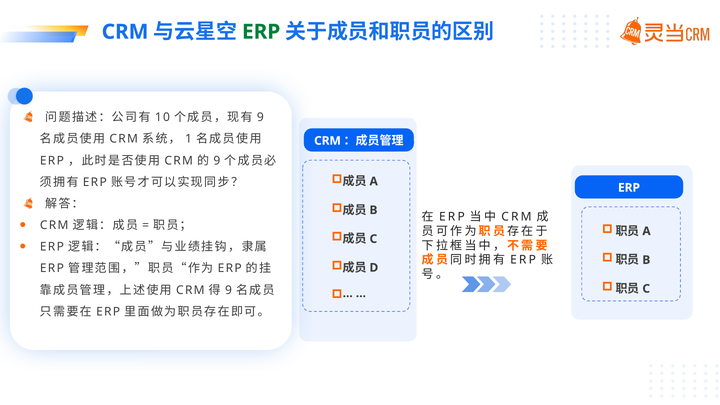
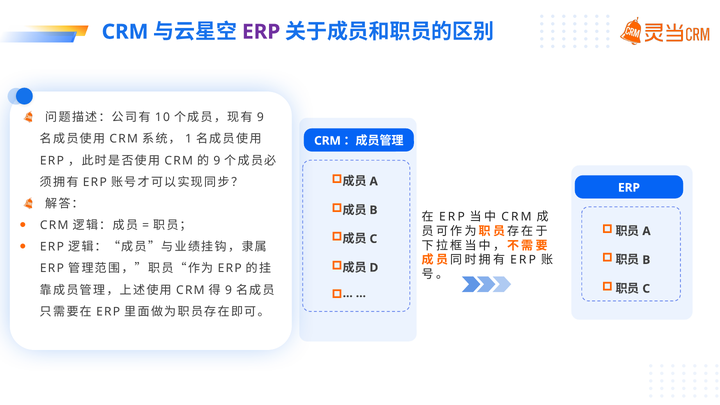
ERP colour: green -> purple (261, 32)
